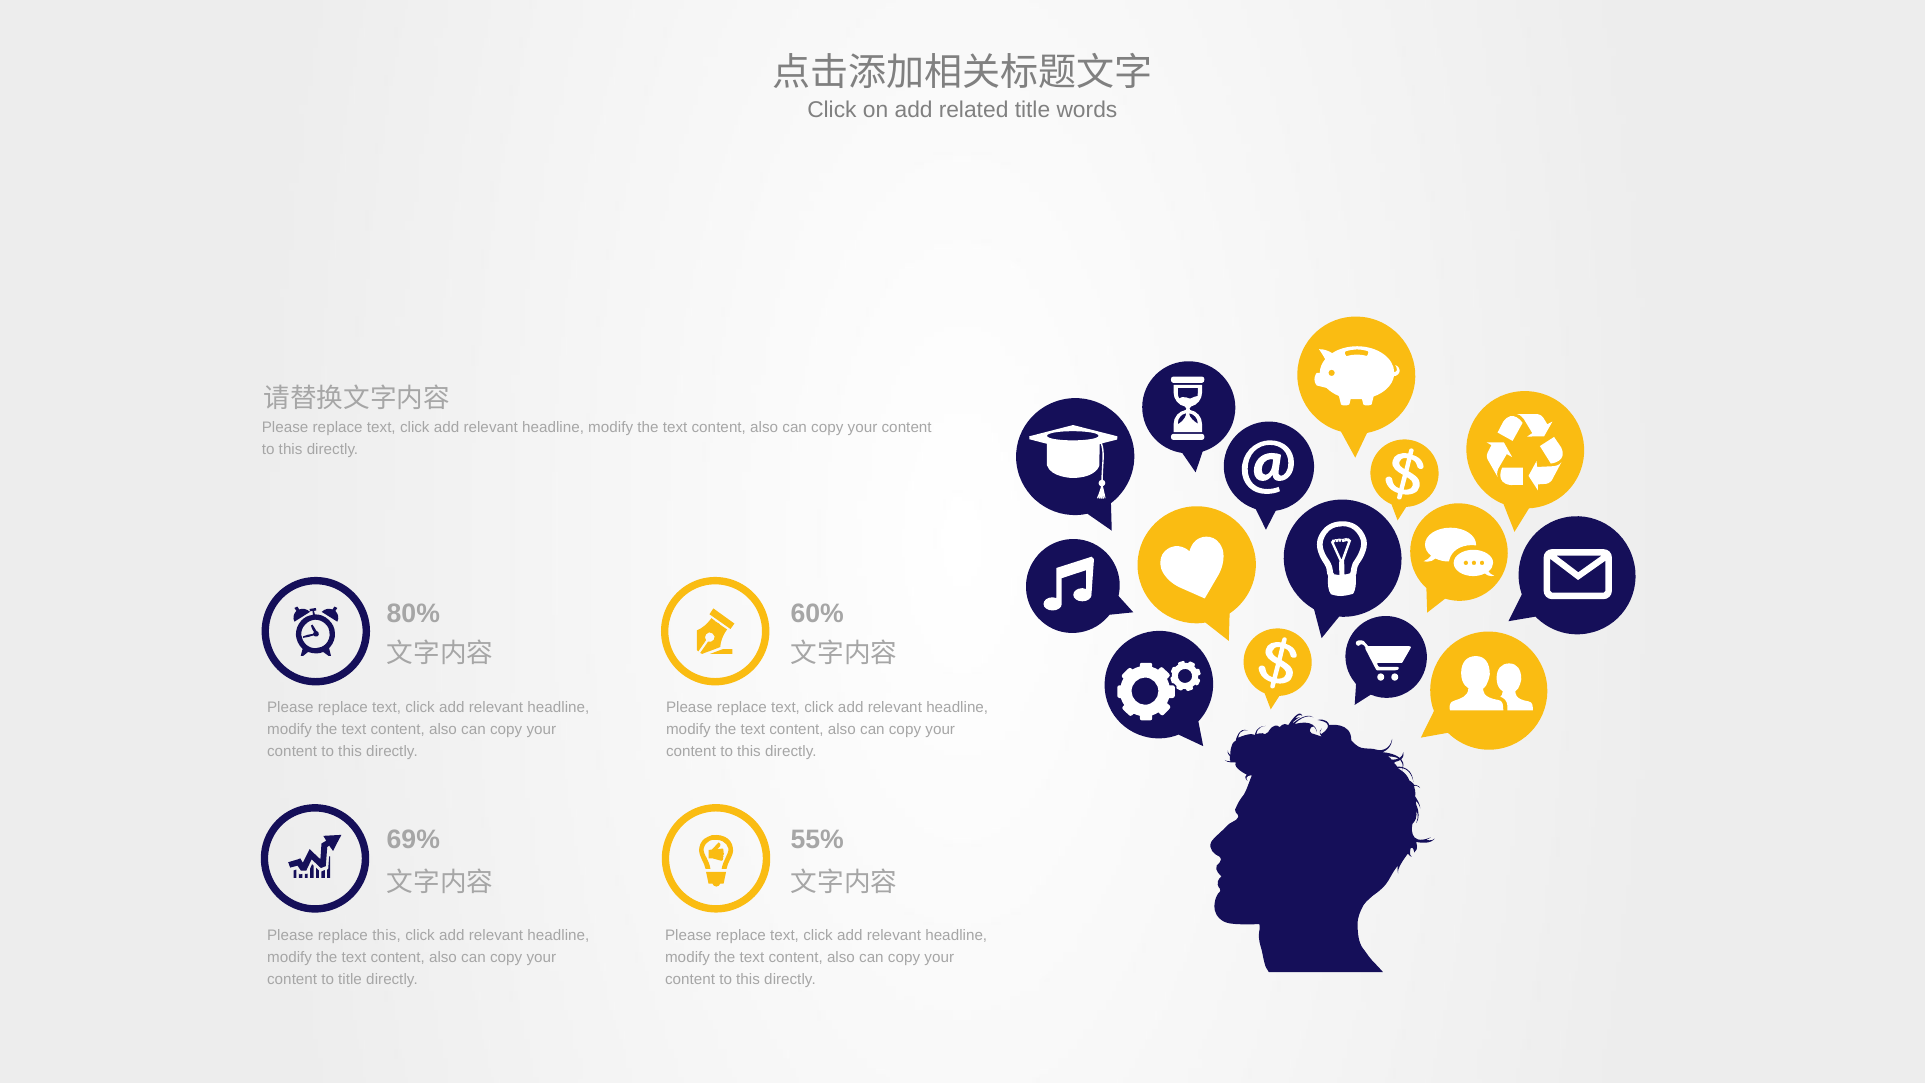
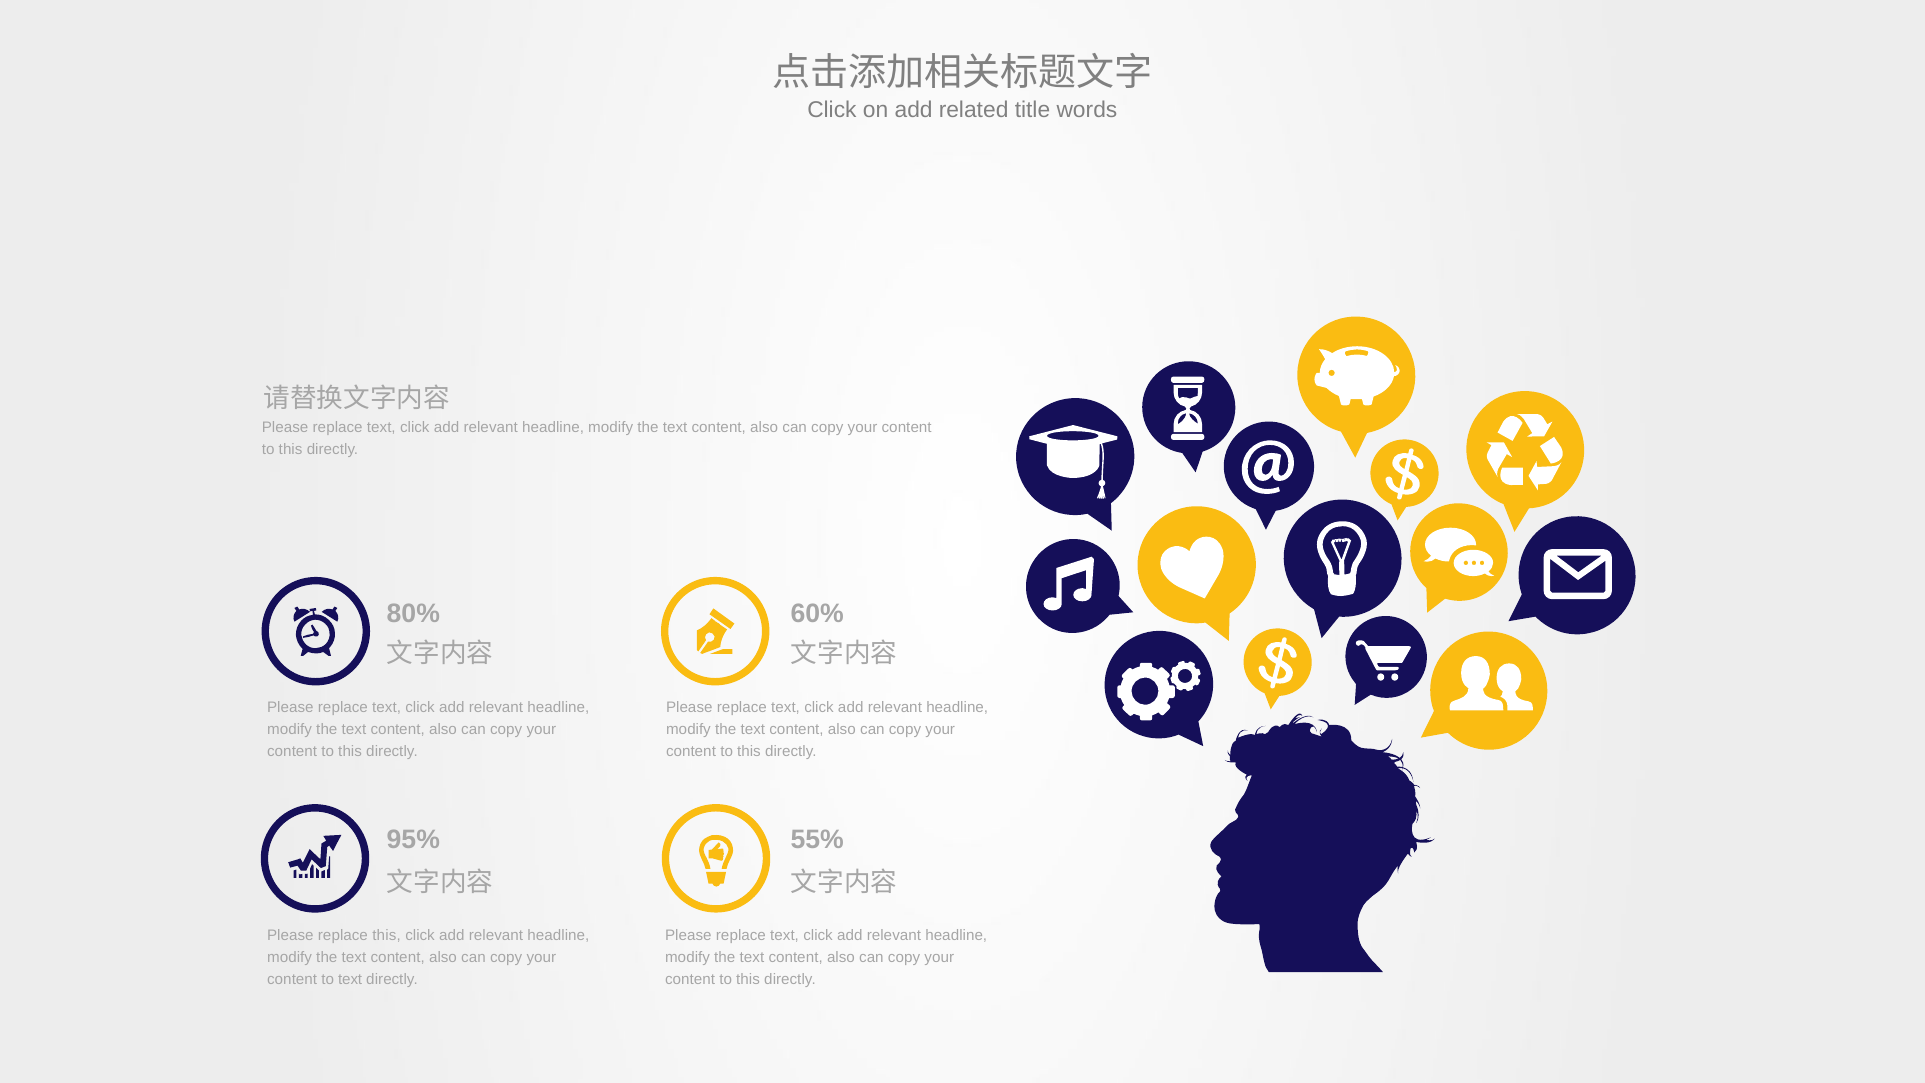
69%: 69% -> 95% (413, 840)
to title: title -> text (350, 979)
